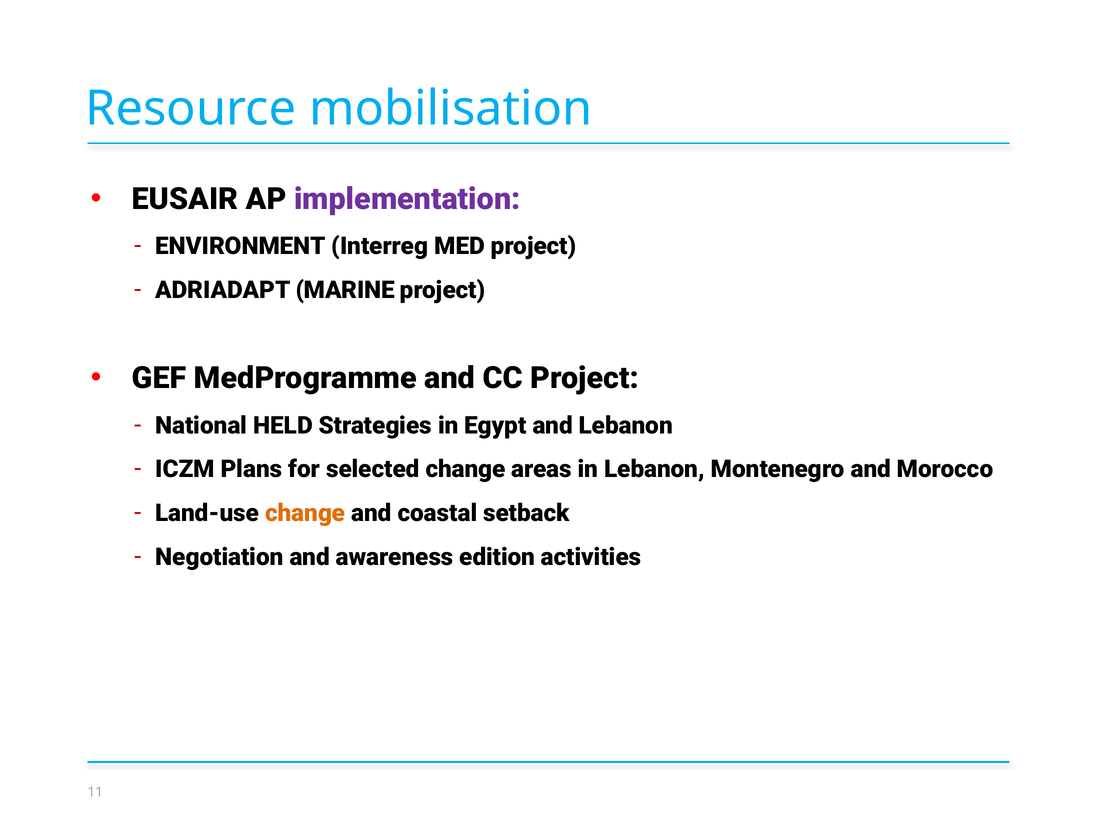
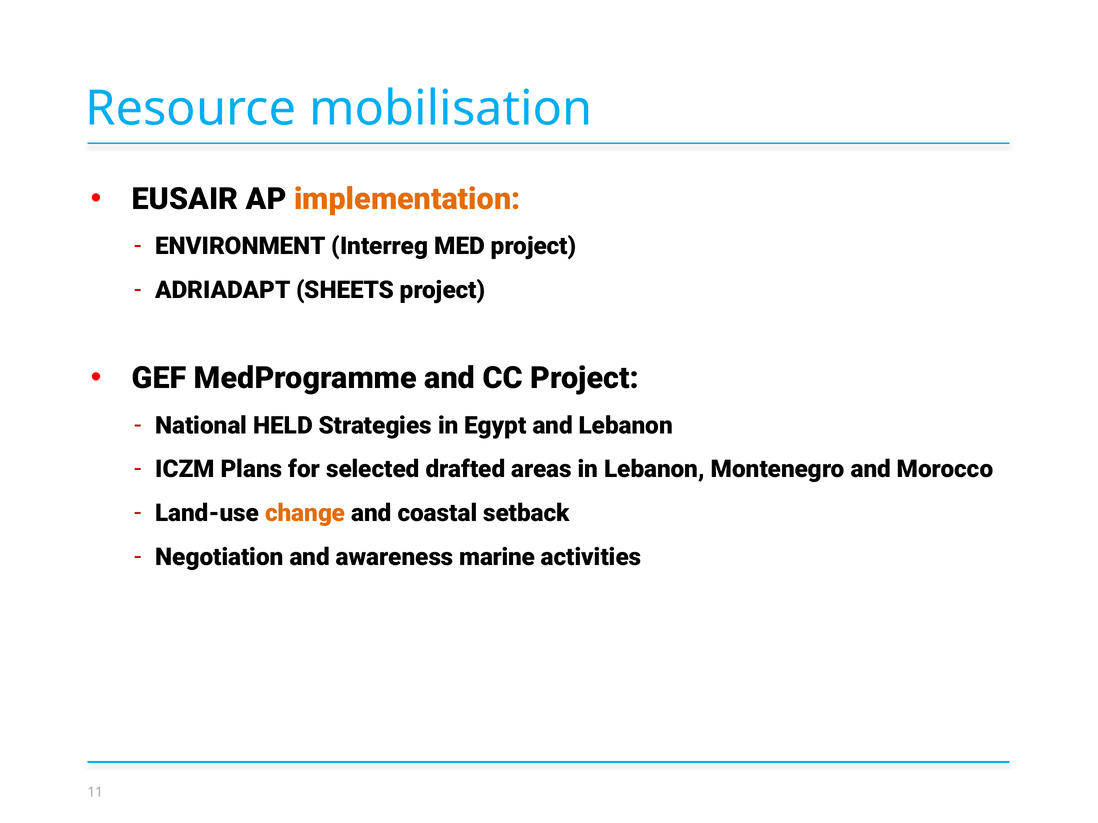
implementation colour: purple -> orange (407, 199)
MARINE: MARINE -> SHEETS (345, 290)
selected change: change -> drafted (465, 470)
edition: edition -> marine (497, 557)
